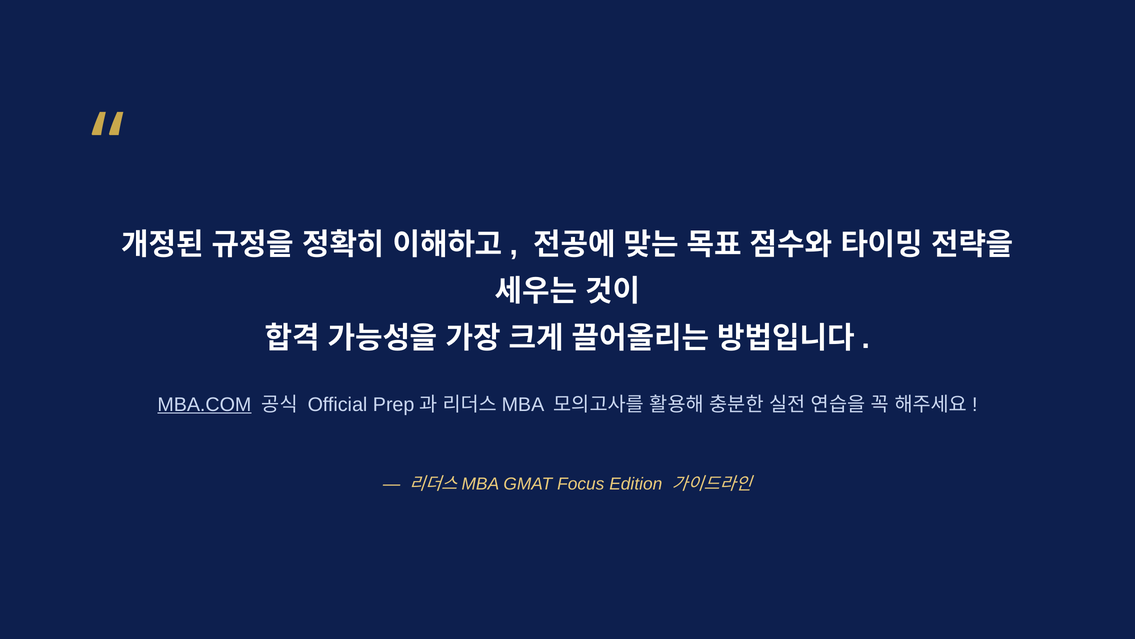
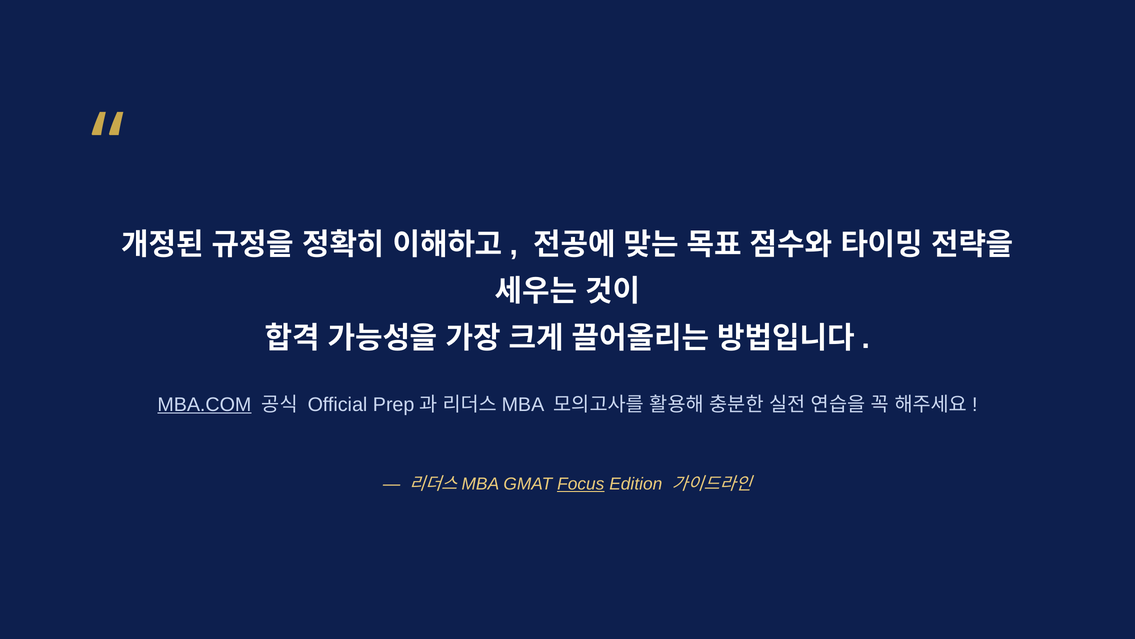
Focus underline: none -> present (581, 484)
